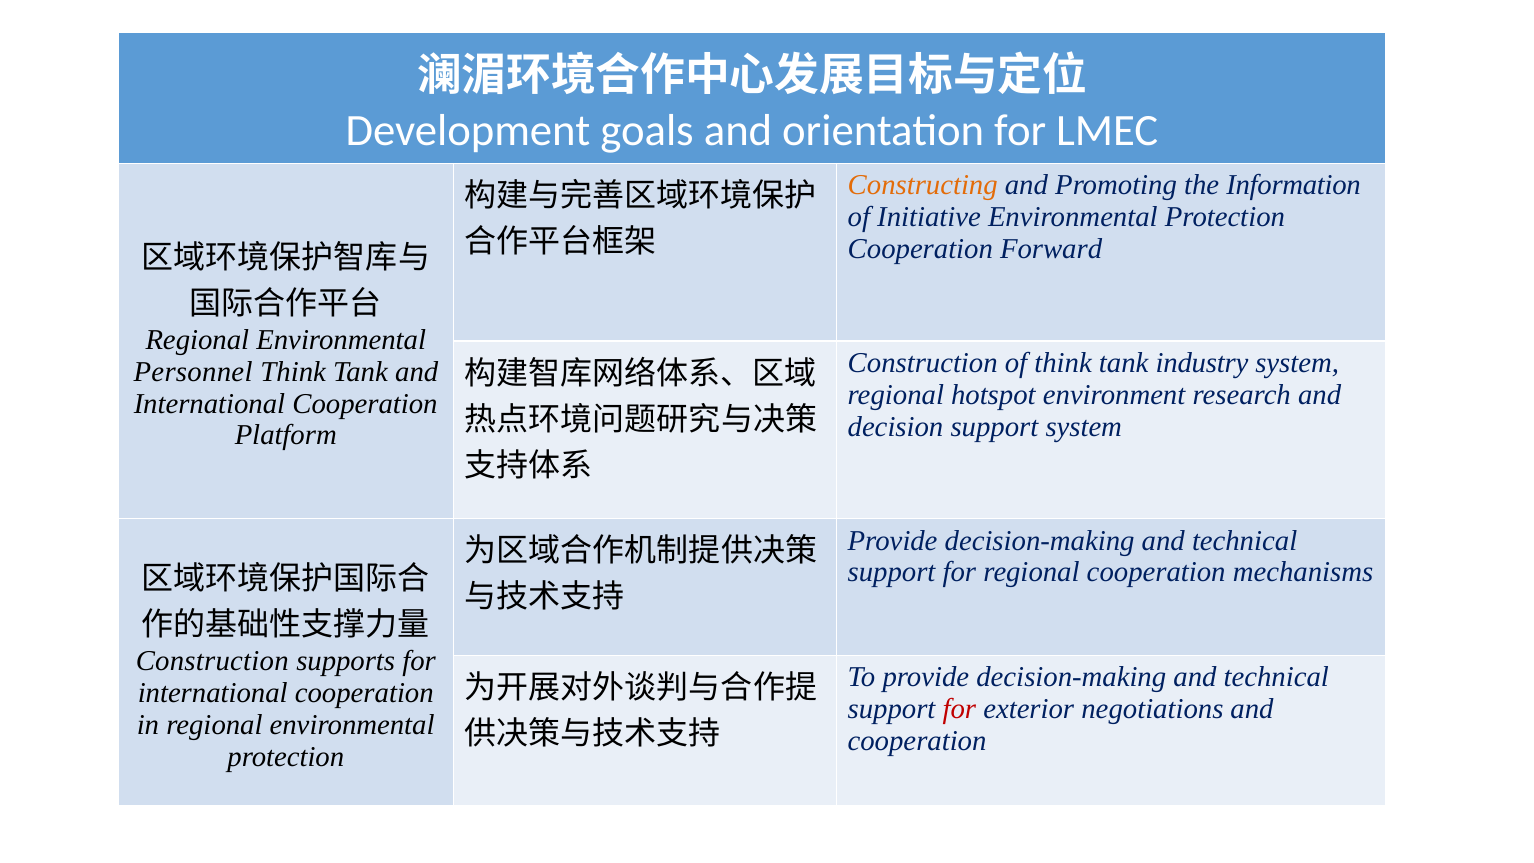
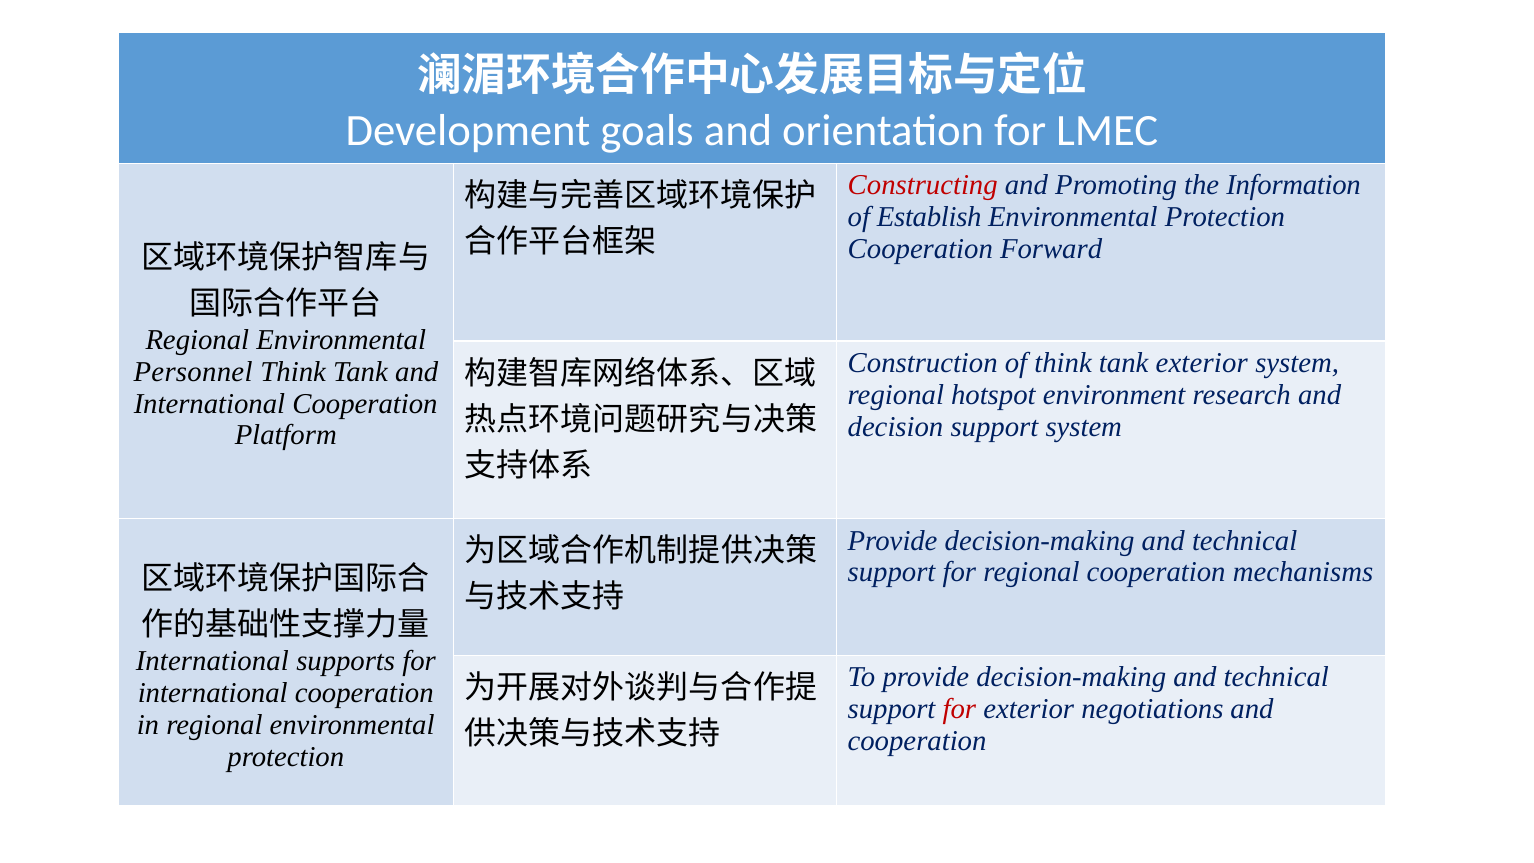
Constructing colour: orange -> red (923, 185)
Initiative: Initiative -> Establish (929, 217)
tank industry: industry -> exterior (1202, 363)
Construction: Construction -> International (212, 661)
